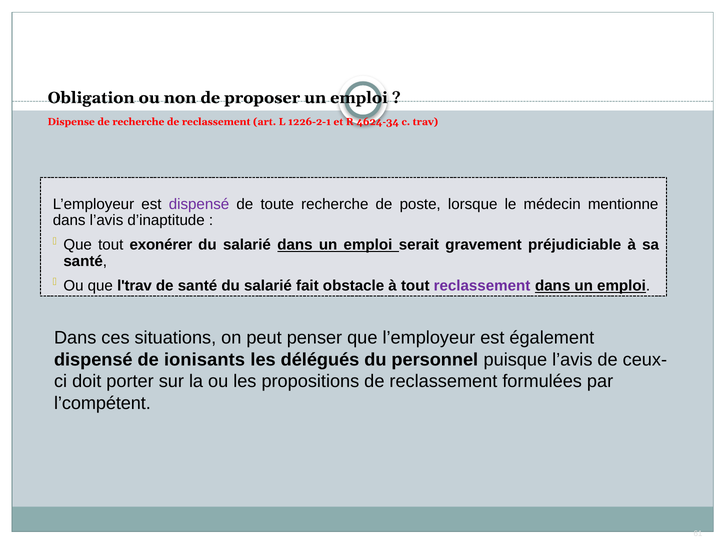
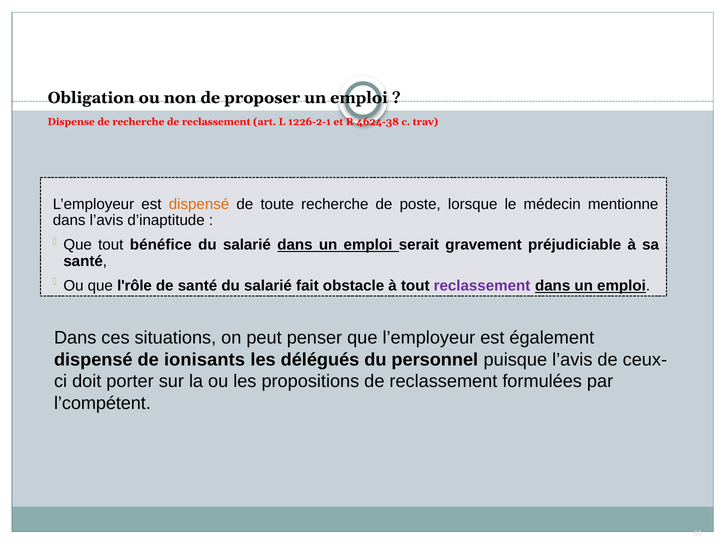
4624-34: 4624-34 -> 4624-38 (378, 122)
dispensé colour: purple -> orange (199, 204)
exonérer: exonérer -> bénéfice (161, 245)
l'trav: l'trav -> l'rôle (135, 286)
